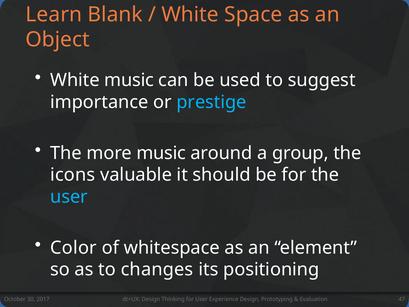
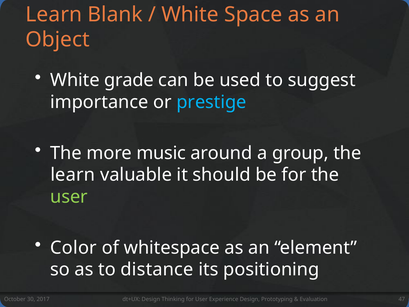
White music: music -> grade (129, 80)
icons: icons -> learn (73, 175)
user colour: light blue -> light green (69, 197)
changes: changes -> distance (157, 269)
